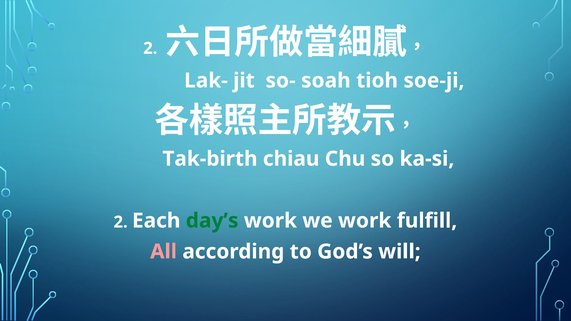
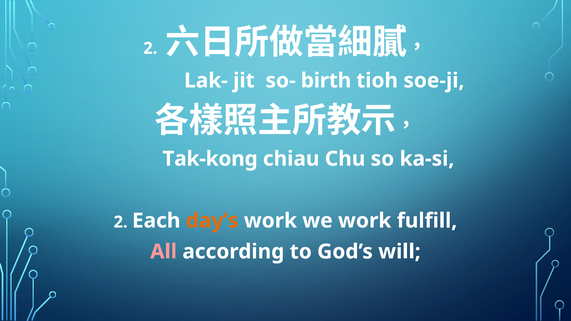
soah: soah -> birth (326, 81)
Tak-birth: Tak-birth -> Tak-kong (210, 159)
day’s colour: green -> orange (212, 221)
